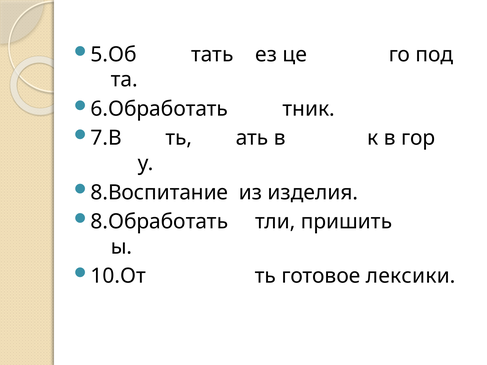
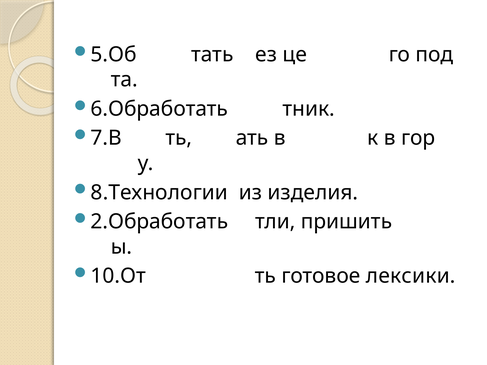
8.Воспитание: 8.Воспитание -> 8.Технологии (159, 193)
8.Обработать: 8.Обработать -> 2.Обработать (159, 222)
